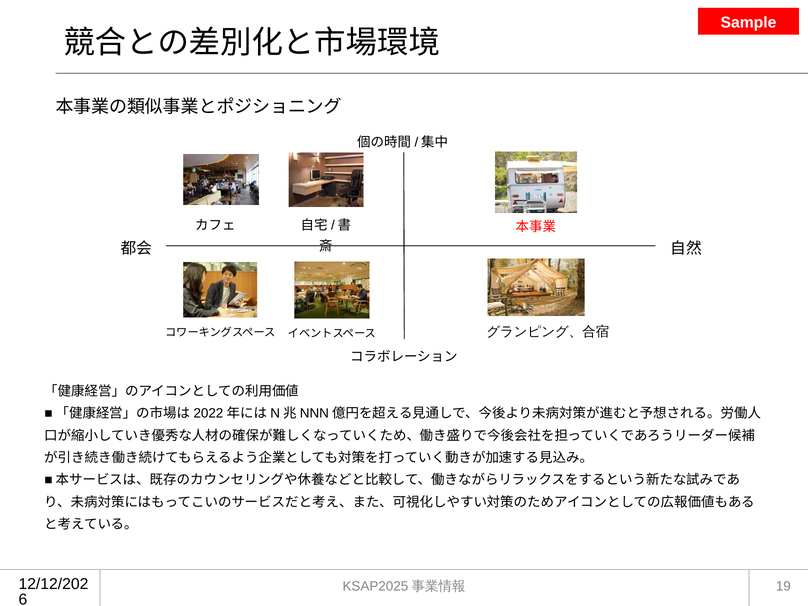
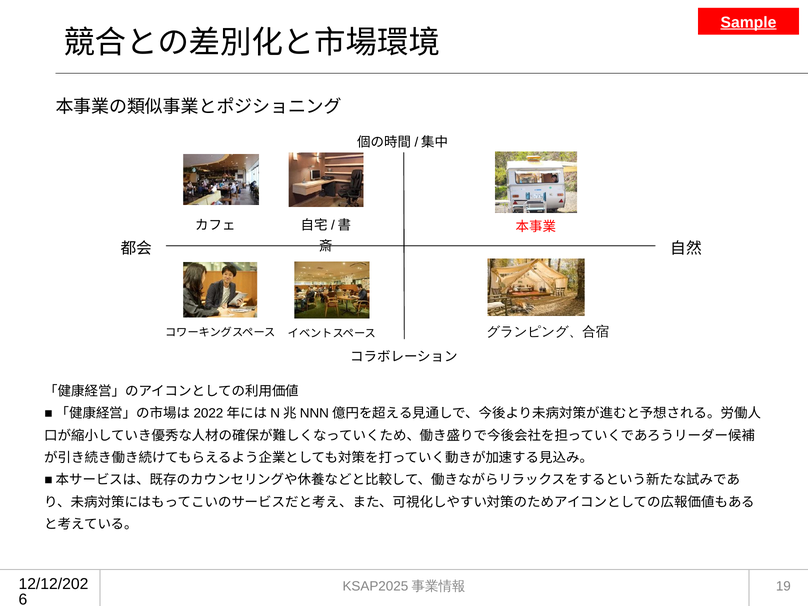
Sample underline: none -> present (748, 22)
